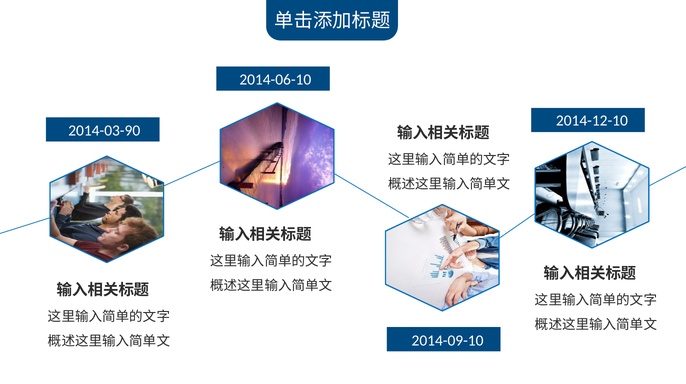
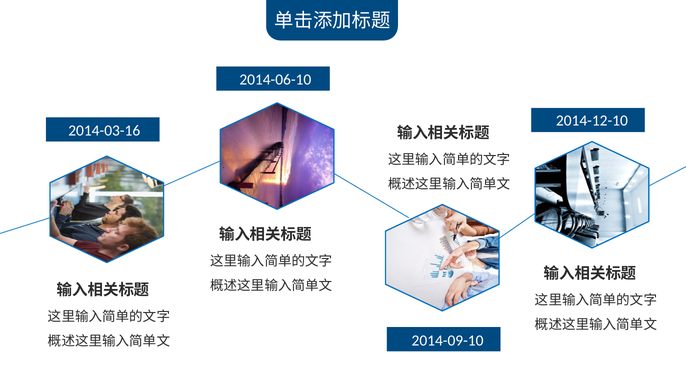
2014-03-90: 2014-03-90 -> 2014-03-16 (104, 131)
